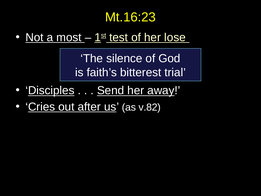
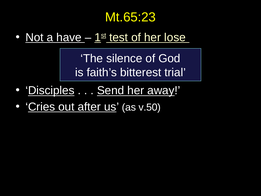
Mt.16:23: Mt.16:23 -> Mt.65:23 (130, 17)
most: most -> have (69, 37)
v.82: v.82 -> v.50 (150, 107)
